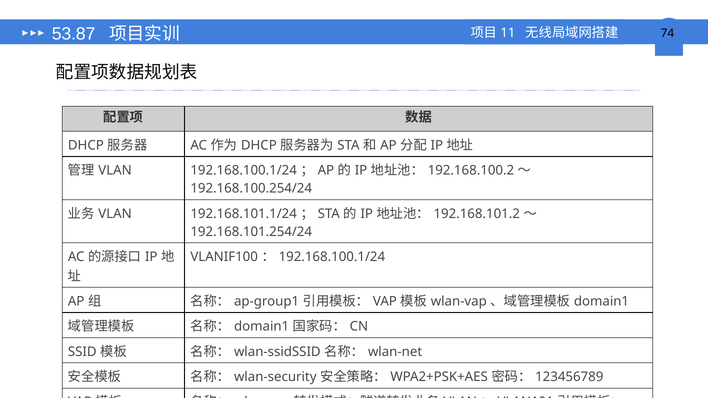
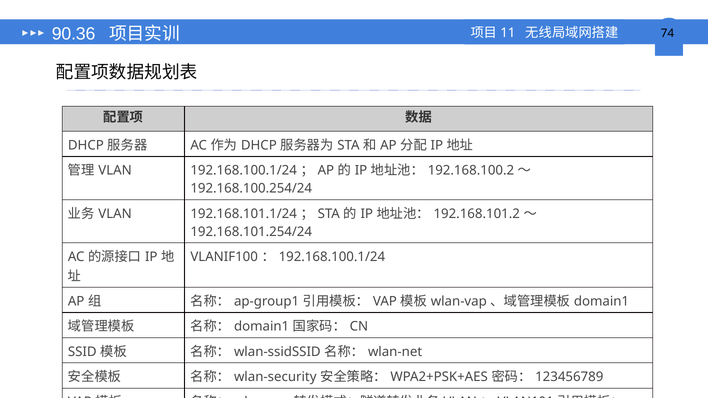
53.87: 53.87 -> 90.36 (74, 34)
